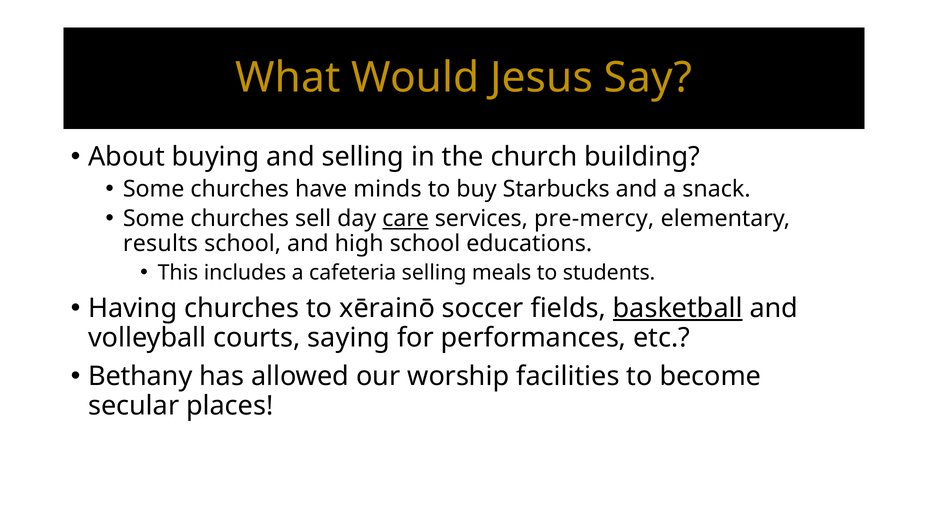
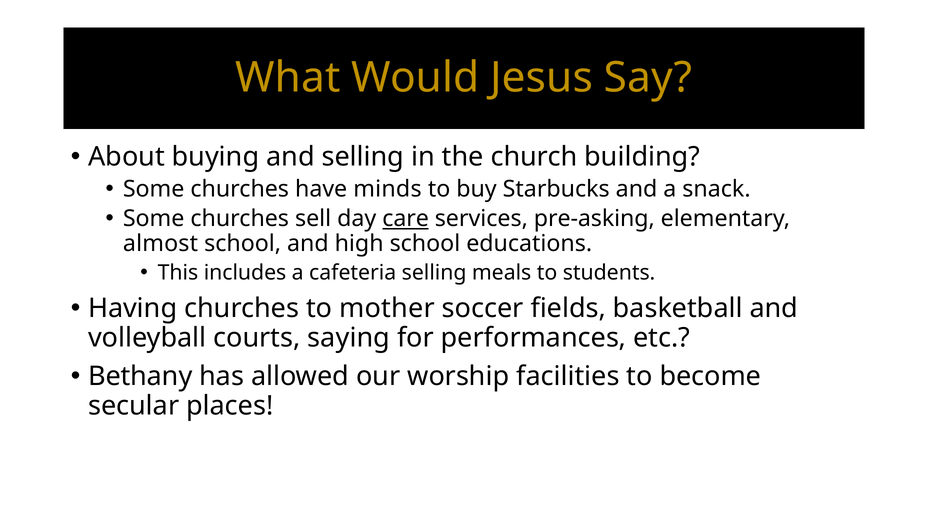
pre-mercy: pre-mercy -> pre-asking (594, 219)
results: results -> almost (160, 244)
xērainō: xērainō -> mother (387, 308)
basketball underline: present -> none (678, 308)
